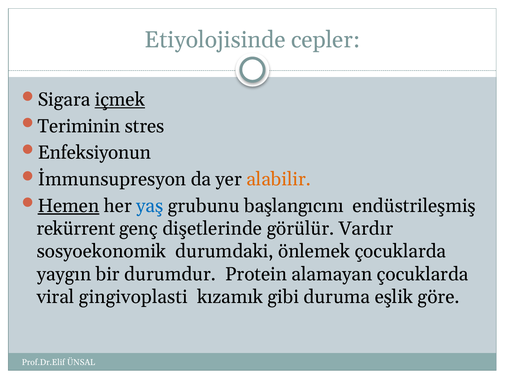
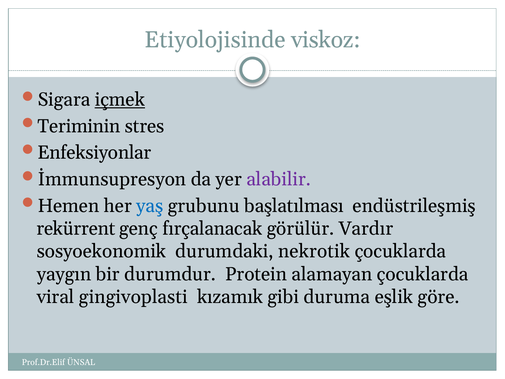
cepler: cepler -> viskoz (326, 40)
Enfeksiyonun: Enfeksiyonun -> Enfeksiyonlar (94, 153)
alabilir colour: orange -> purple (279, 179)
Hemen underline: present -> none (68, 206)
başlangıcını: başlangıcını -> başlatılması (294, 206)
dişetlerinde: dişetlerinde -> fırçalanacak (212, 228)
önlemek: önlemek -> nekrotik (314, 251)
